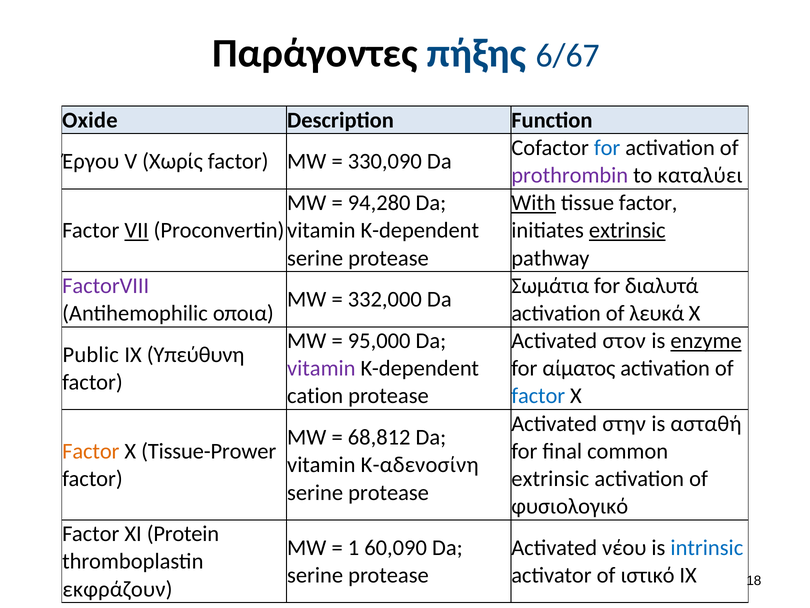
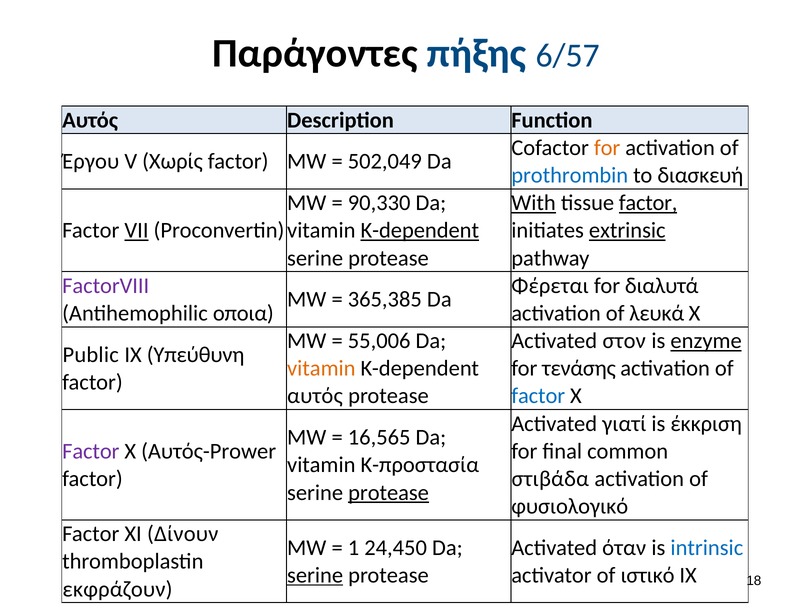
6/67: 6/67 -> 6/57 (568, 56)
Oxide: Oxide -> Αυτός (90, 120)
for colour: blue -> orange (607, 148)
330,090: 330,090 -> 502,049 (385, 161)
prothrombin colour: purple -> blue (570, 175)
καταλύει: καταλύει -> διασκευή (700, 175)
94,280: 94,280 -> 90,330 (379, 203)
factor underline: none -> present (648, 203)
K-dependent underline: none -> present (420, 230)
Σωμάτια: Σωμάτια -> Φέρεται (550, 285)
332,000: 332,000 -> 365,385 (385, 299)
95,000: 95,000 -> 55,006 (379, 341)
vitamin colour: purple -> orange (321, 368)
αίματος: αίματος -> τενάσης (579, 368)
cation: cation -> αυτός (315, 396)
στην: στην -> γιατί (624, 423)
ασταθή: ασταθή -> έκκριση (706, 423)
68,812: 68,812 -> 16,565 (379, 437)
Factor colour: orange -> purple (91, 451)
Tissue-Prower: Tissue-Prower -> Αυτός-Prower (209, 451)
K-αδενοσίνη: K-αδενοσίνη -> K-προστασία (420, 465)
extrinsic: extrinsic -> στιβάδα (550, 478)
protease underline: none -> present (389, 492)
Protein: Protein -> Δίνουν (183, 534)
60,090: 60,090 -> 24,450 (396, 547)
νέου: νέου -> όταν (624, 547)
serine underline: none -> present (315, 575)
